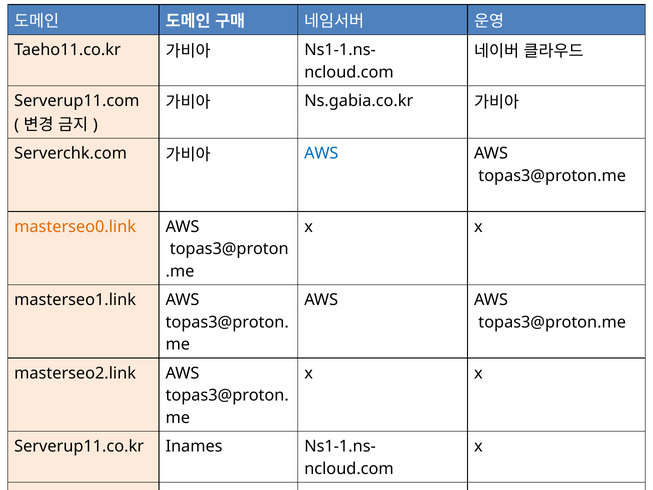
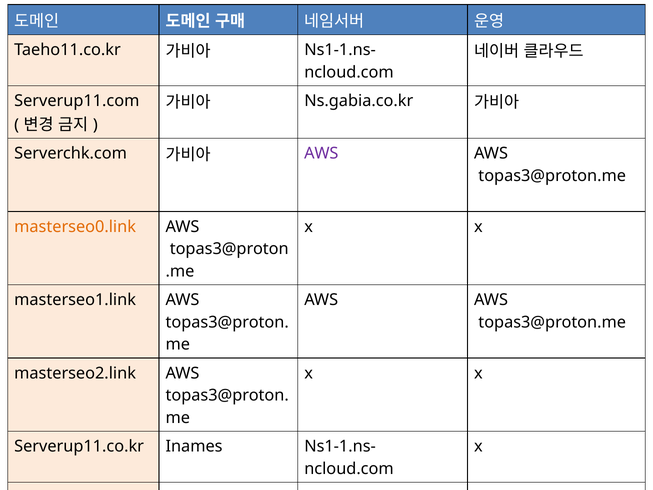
AWS colour: blue -> purple (321, 153)
